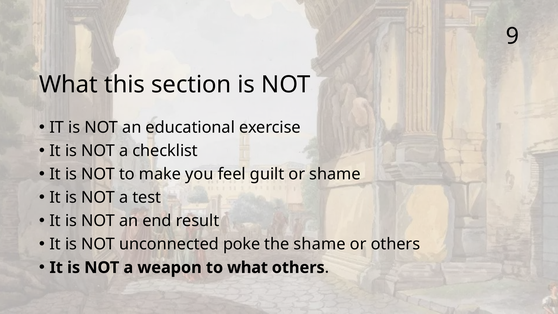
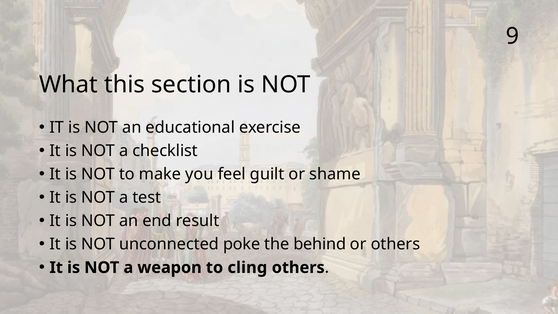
the shame: shame -> behind (320, 244)
to what: what -> cling (247, 267)
